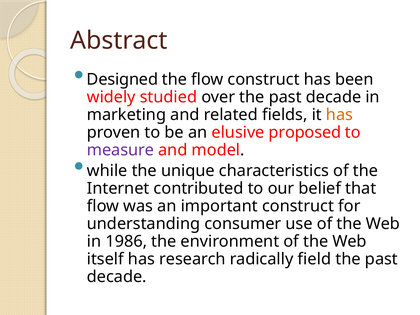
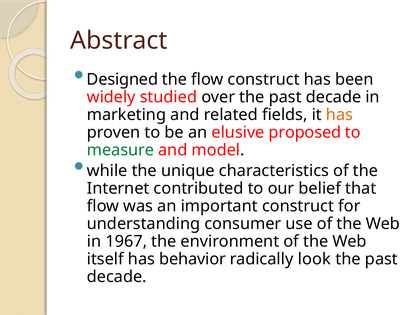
measure colour: purple -> green (120, 150)
1986: 1986 -> 1967 (126, 241)
research: research -> behavior (193, 259)
field: field -> look (314, 259)
